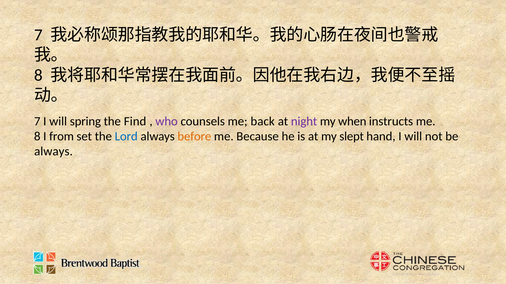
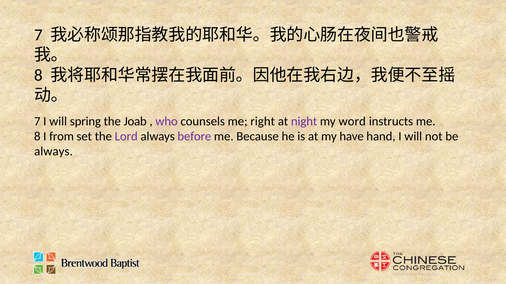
Find: Find -> Joab (135, 121)
back: back -> right (263, 121)
when: when -> word (352, 121)
Lord colour: blue -> purple (126, 137)
before colour: orange -> purple (194, 137)
slept: slept -> have (352, 137)
